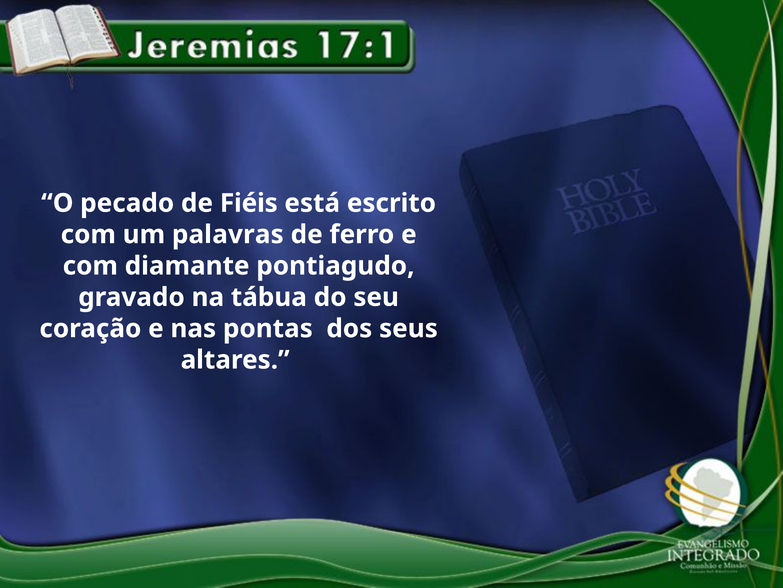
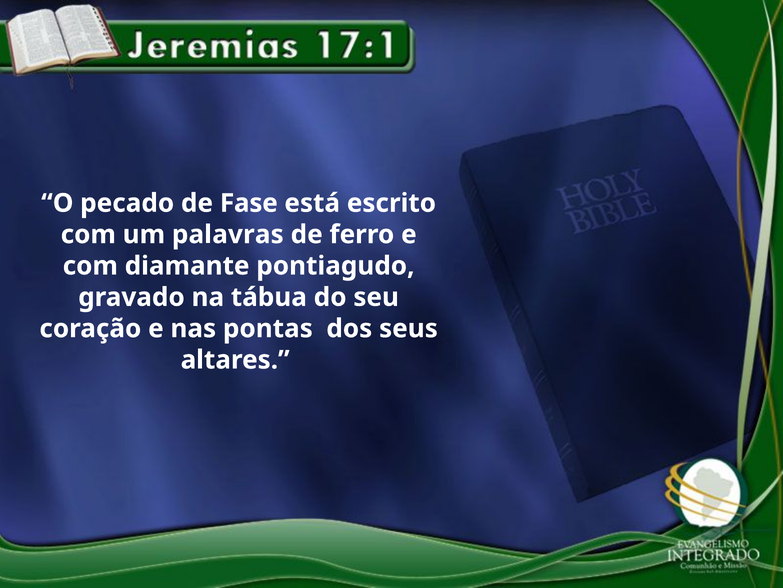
Fiéis: Fiéis -> Fase (249, 203)
